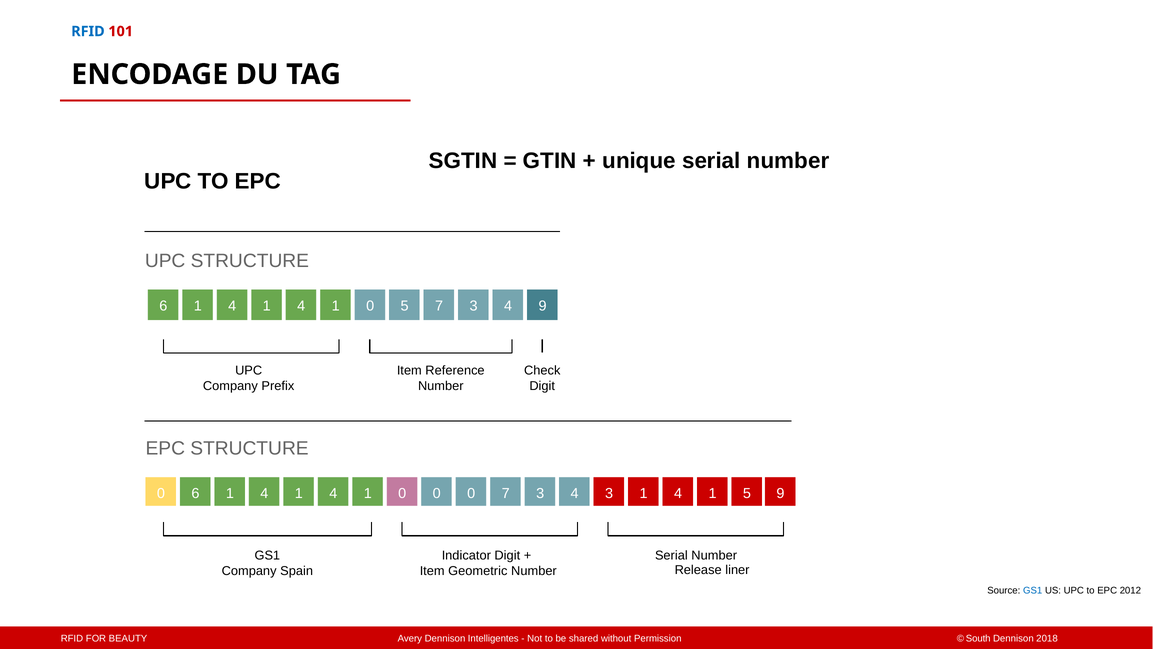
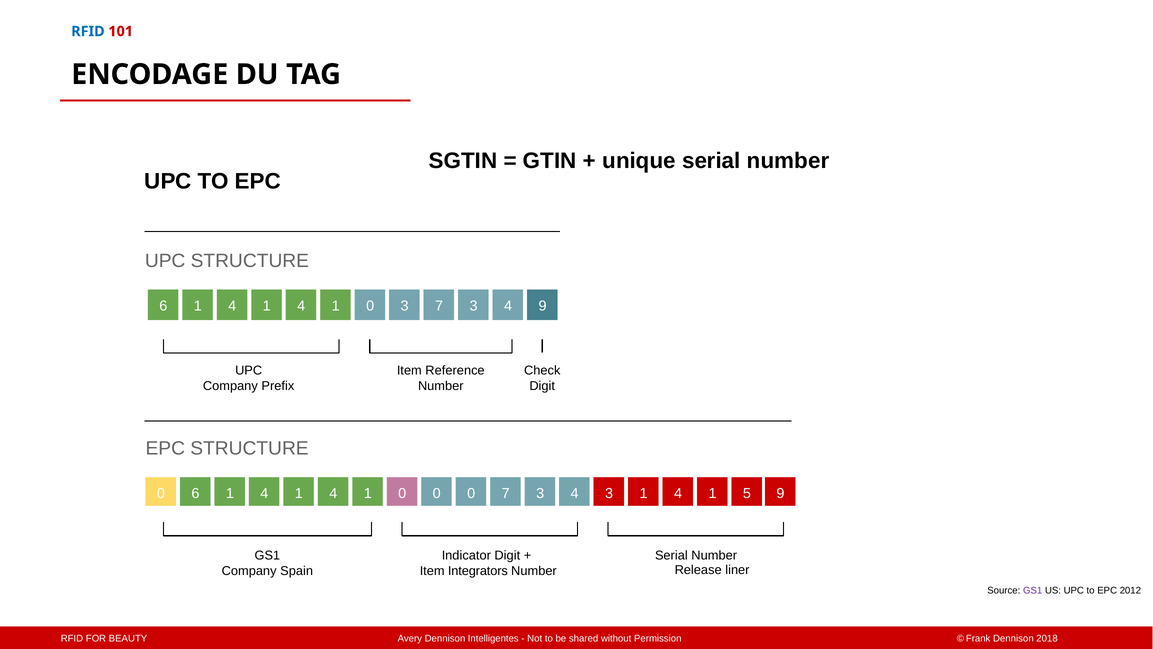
0 5: 5 -> 3 (405, 306)
Geometric: Geometric -> Integrators (478, 571)
GS1 colour: blue -> purple (1033, 590)
South: South -> Frank (978, 638)
